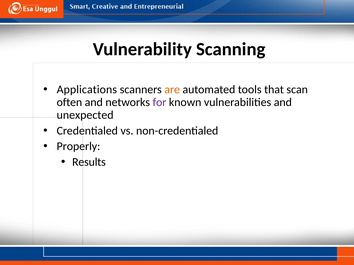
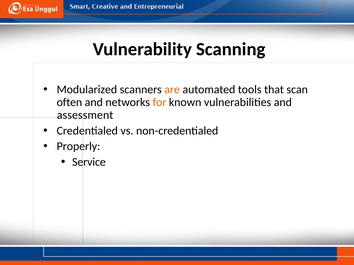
Applications: Applications -> Modularized (87, 90)
for colour: purple -> orange (159, 102)
unexpected: unexpected -> assessment (85, 115)
Results: Results -> Service (89, 162)
